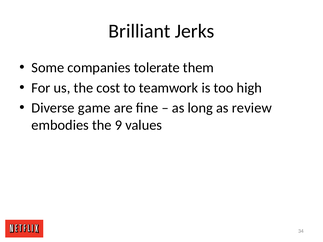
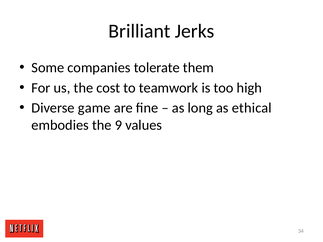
review: review -> ethical (252, 108)
